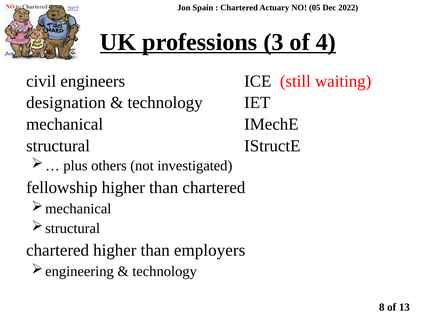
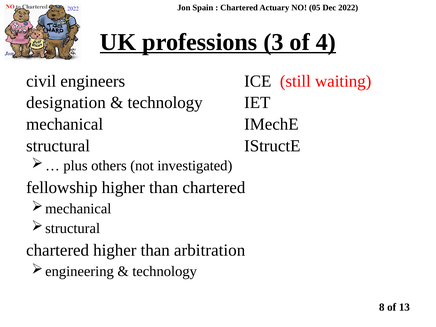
employers: employers -> arbitration (210, 250)
